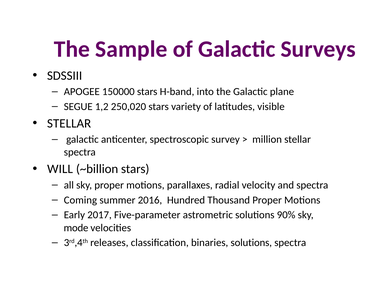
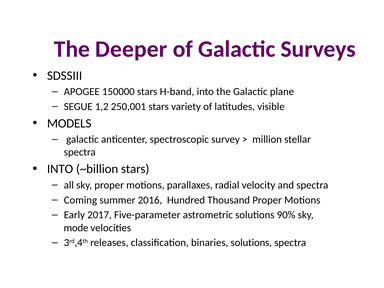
Sample: Sample -> Deeper (131, 49)
250,020: 250,020 -> 250,001 (128, 107)
STELLAR: STELLAR -> MODELS (69, 123)
WILL: WILL -> INTO (60, 169)
